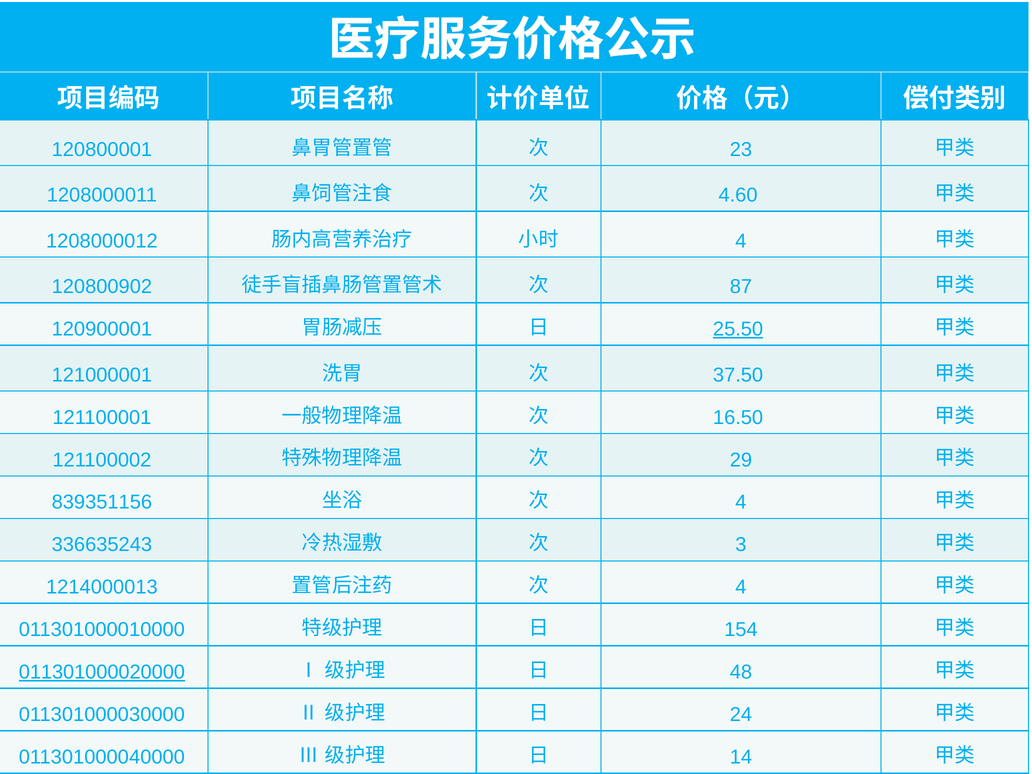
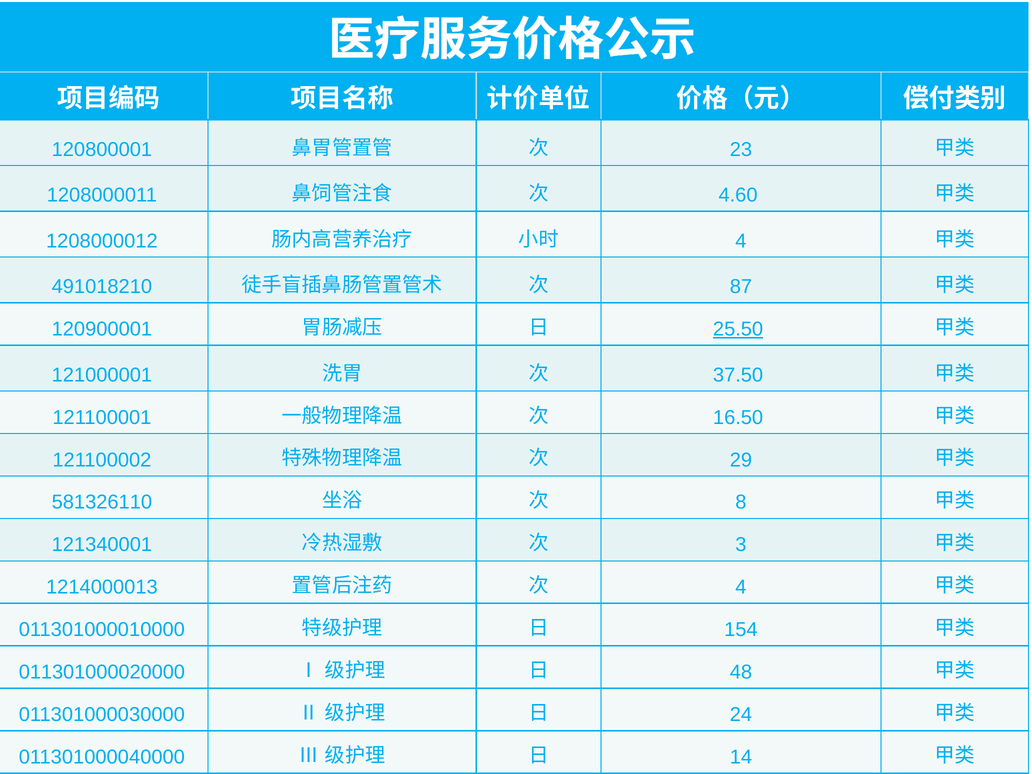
120800902: 120800902 -> 491018210 (102, 287)
839351156: 839351156 -> 581326110 (102, 502)
4: 4 -> 8 (741, 502)
336635243: 336635243 -> 121340001 (102, 545)
011301000020000 underline: present -> none (102, 672)
